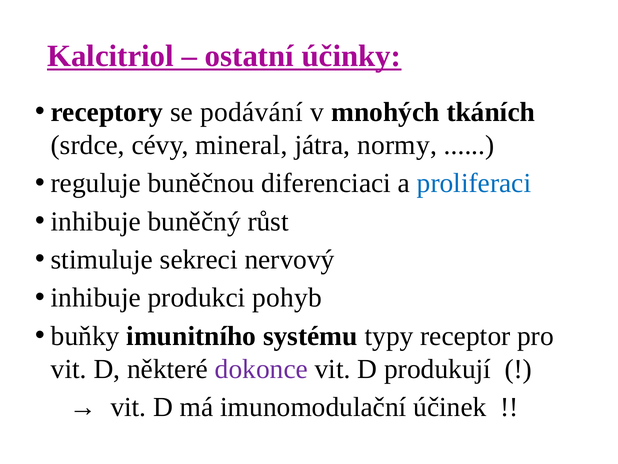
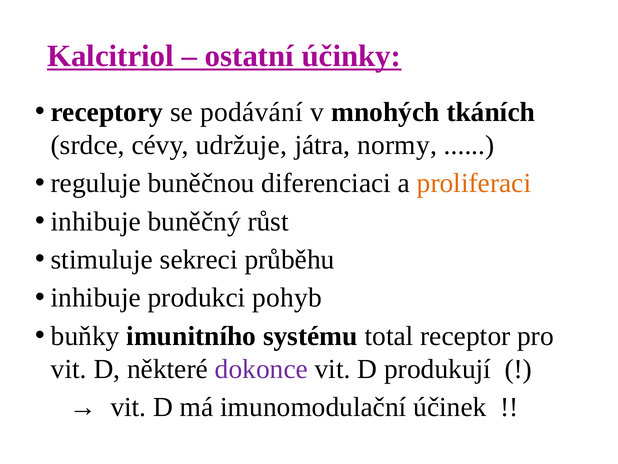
mineral: mineral -> udržuje (241, 145)
proliferaci colour: blue -> orange (474, 183)
nervový: nervový -> průběhu (289, 259)
typy: typy -> total (389, 336)
